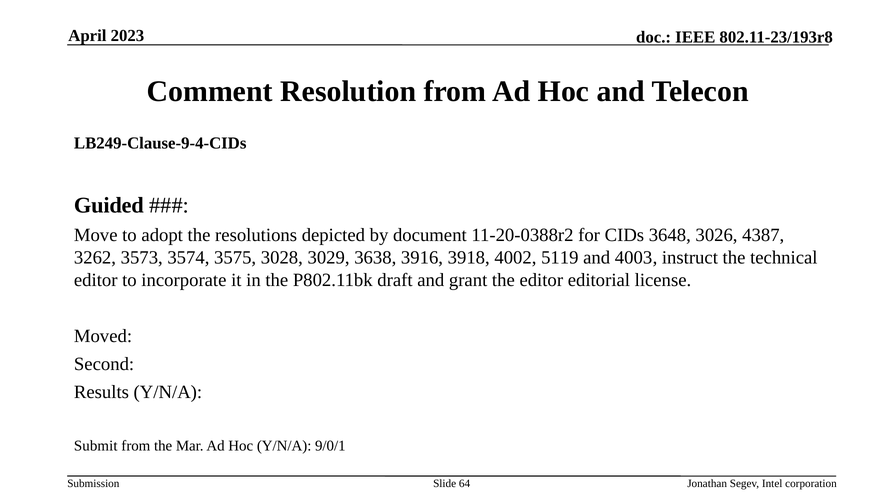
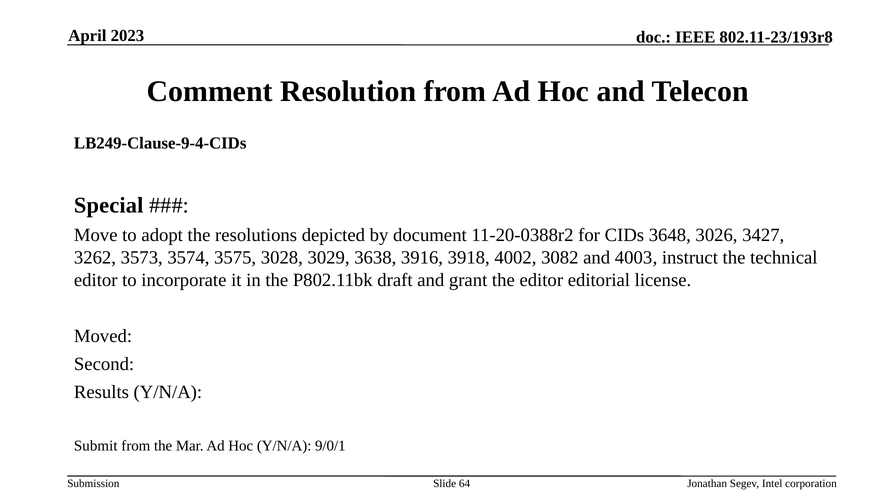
Guided: Guided -> Special (109, 205)
4387: 4387 -> 3427 (763, 235)
5119: 5119 -> 3082 (560, 258)
